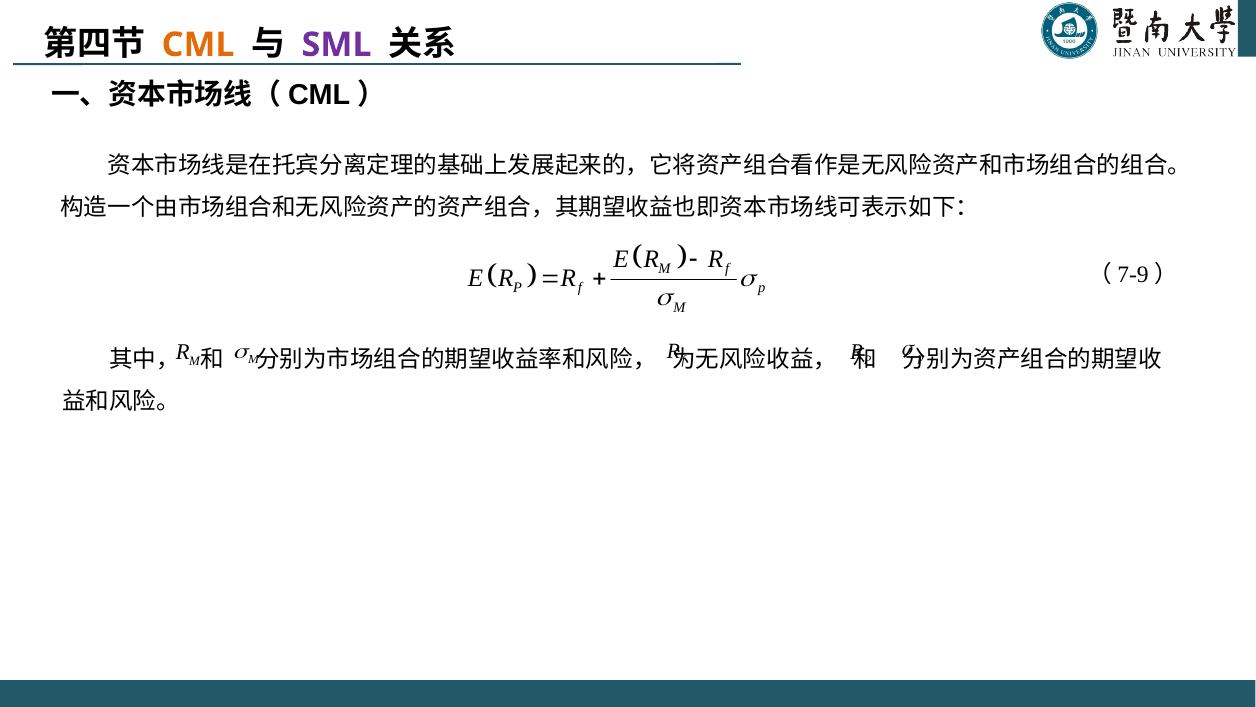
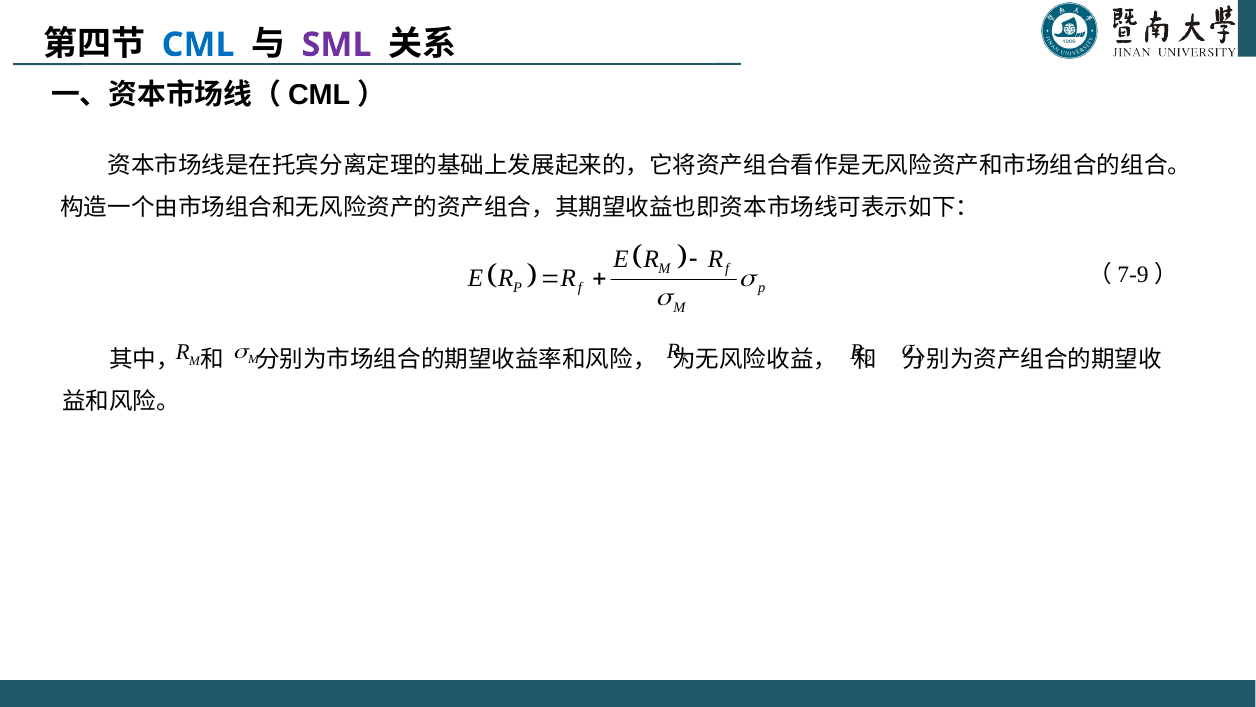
CML colour: orange -> blue (198, 45)
